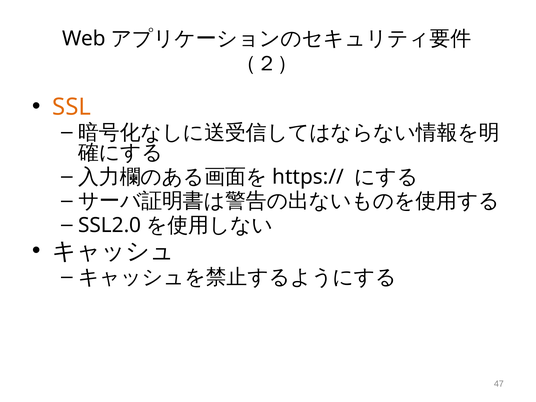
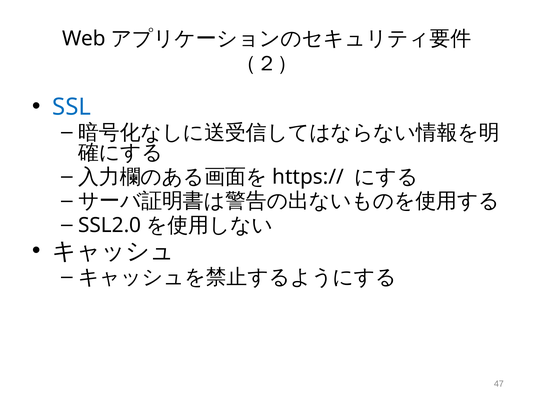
SSL colour: orange -> blue (72, 107)
